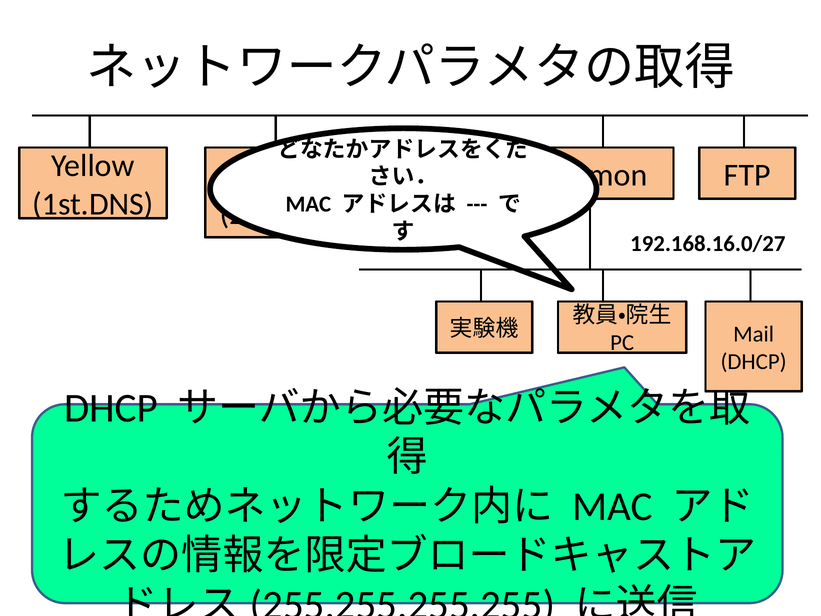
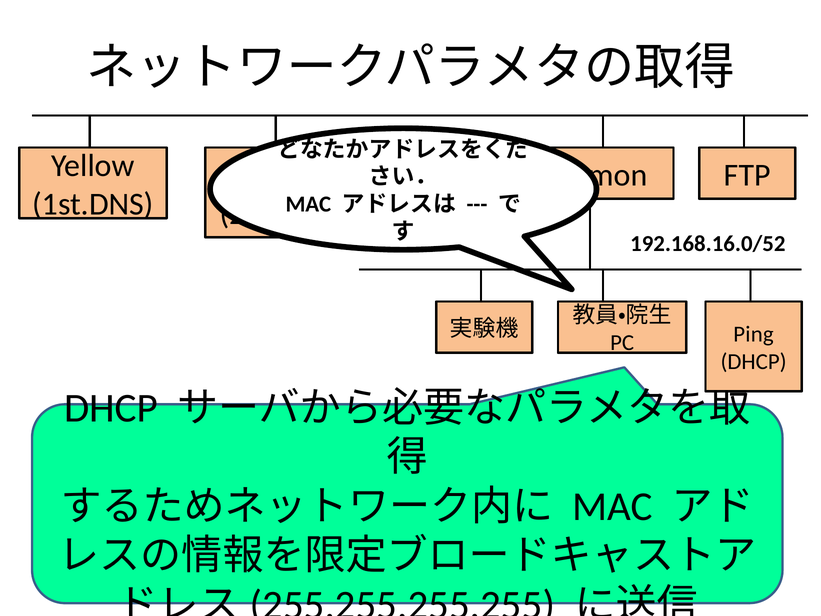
192.168.16.0/27: 192.168.16.0/27 -> 192.168.16.0/52 (708, 244)
Mail: Mail -> Ping (754, 334)
